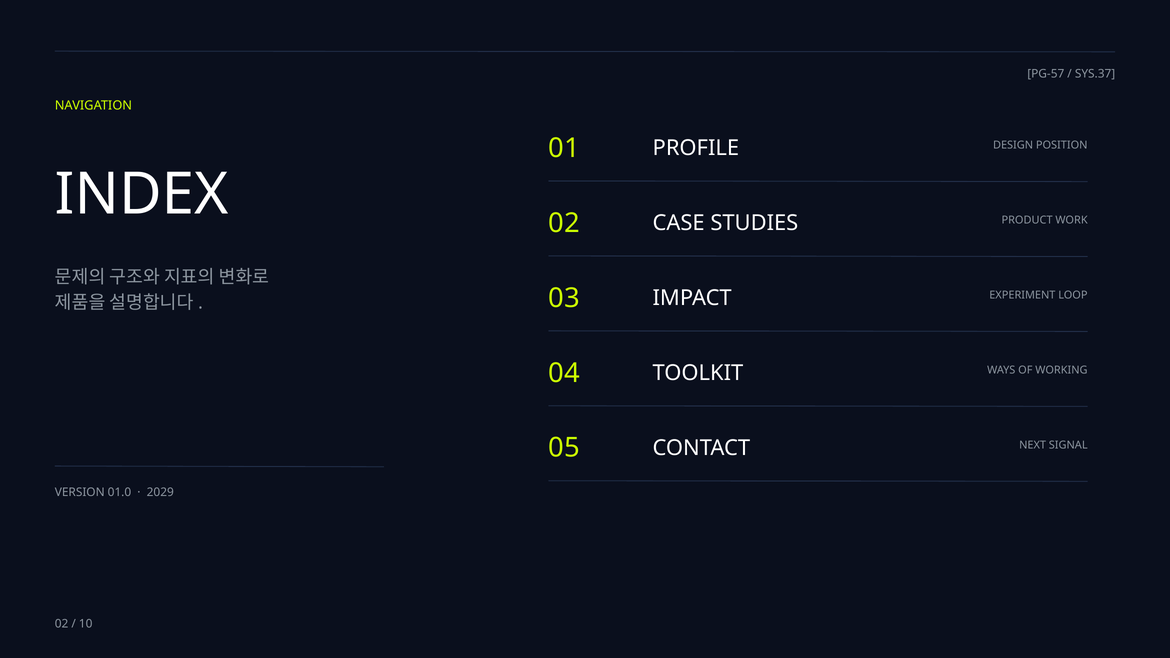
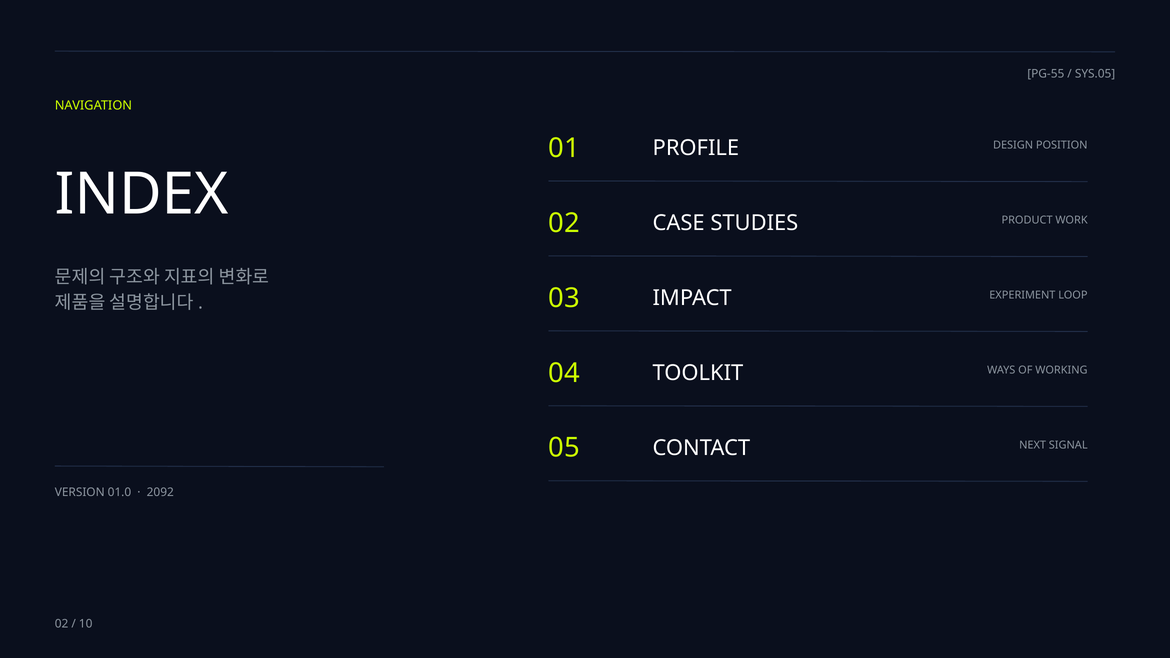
PG-57: PG-57 -> PG-55 (1046, 74)
SYS.37: SYS.37 -> SYS.05 (1095, 74)
2029: 2029 -> 2092 (160, 492)
